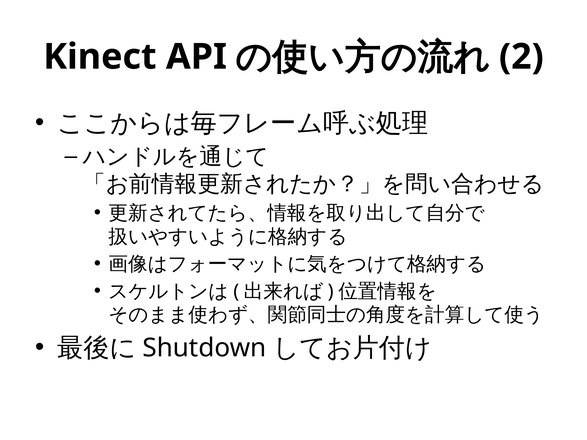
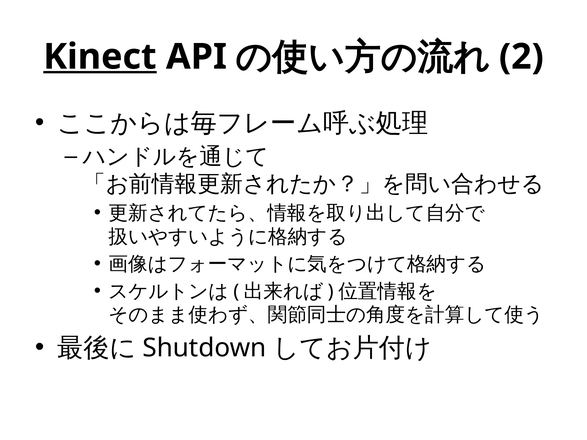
Kinect underline: none -> present (100, 57)
